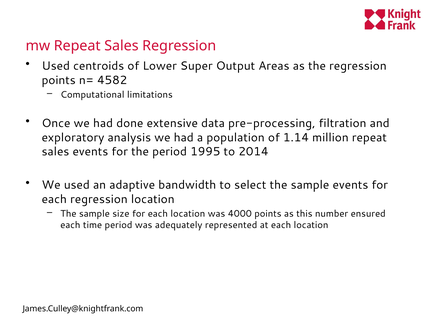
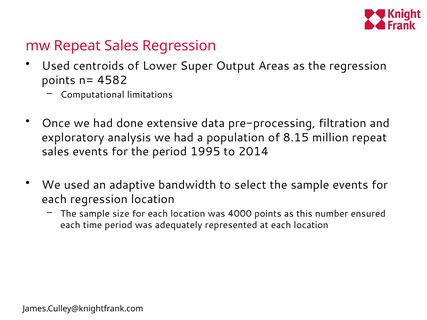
1.14: 1.14 -> 8.15 (296, 138)
